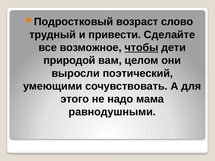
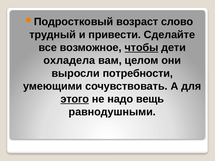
природой: природой -> охладела (69, 61)
поэтический: поэтический -> потребности (138, 73)
этого underline: none -> present (75, 99)
мама: мама -> вещь (150, 99)
